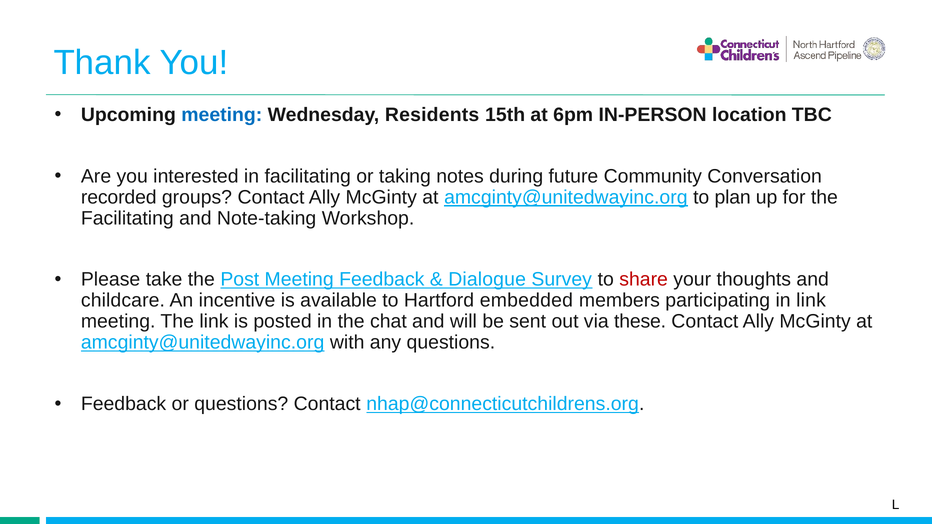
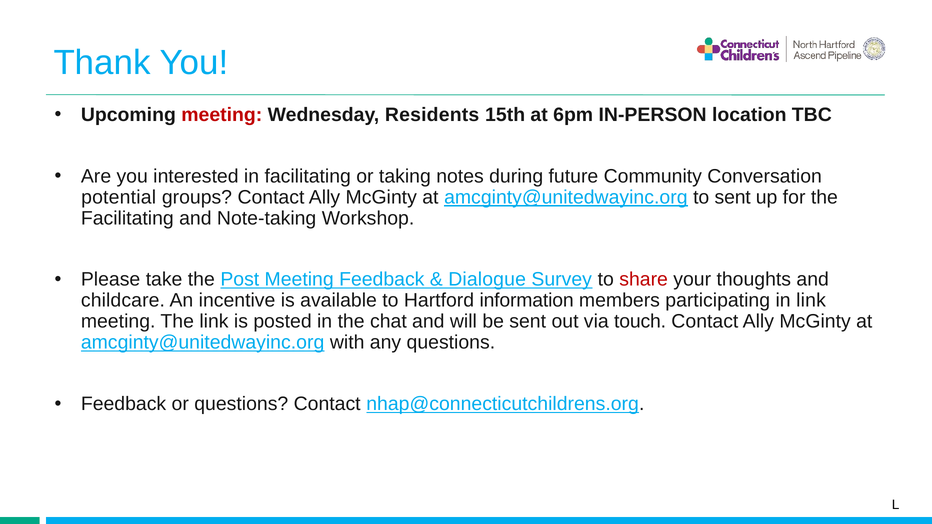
meeting colour: blue -> red (222, 115)
recorded: recorded -> potential (119, 197)
to plan: plan -> sent (733, 197)
embedded: embedded -> information (527, 301)
these: these -> touch (640, 322)
